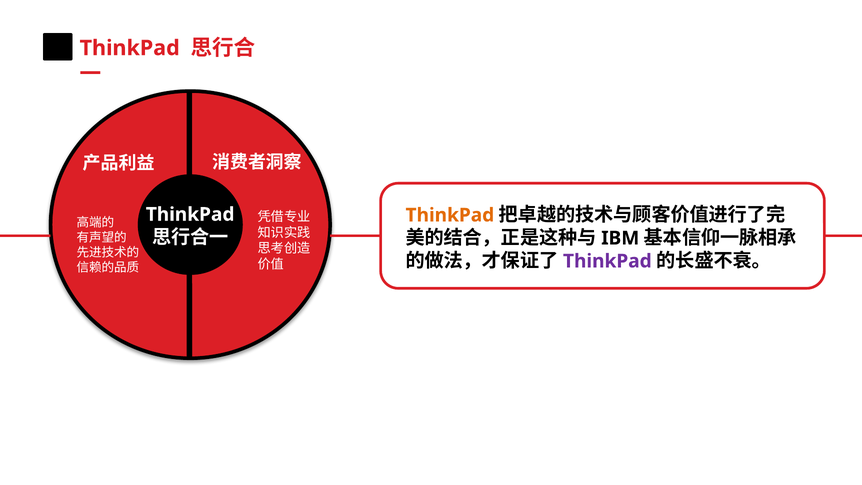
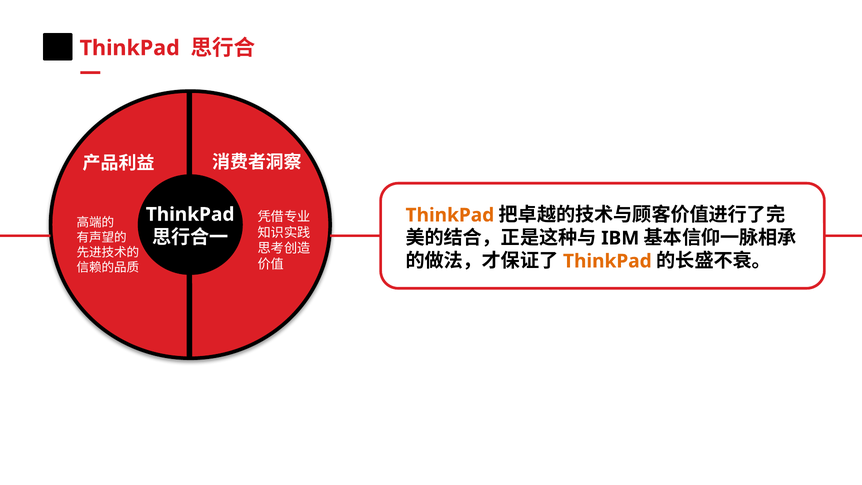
ThinkPad colour: purple -> orange (607, 261)
